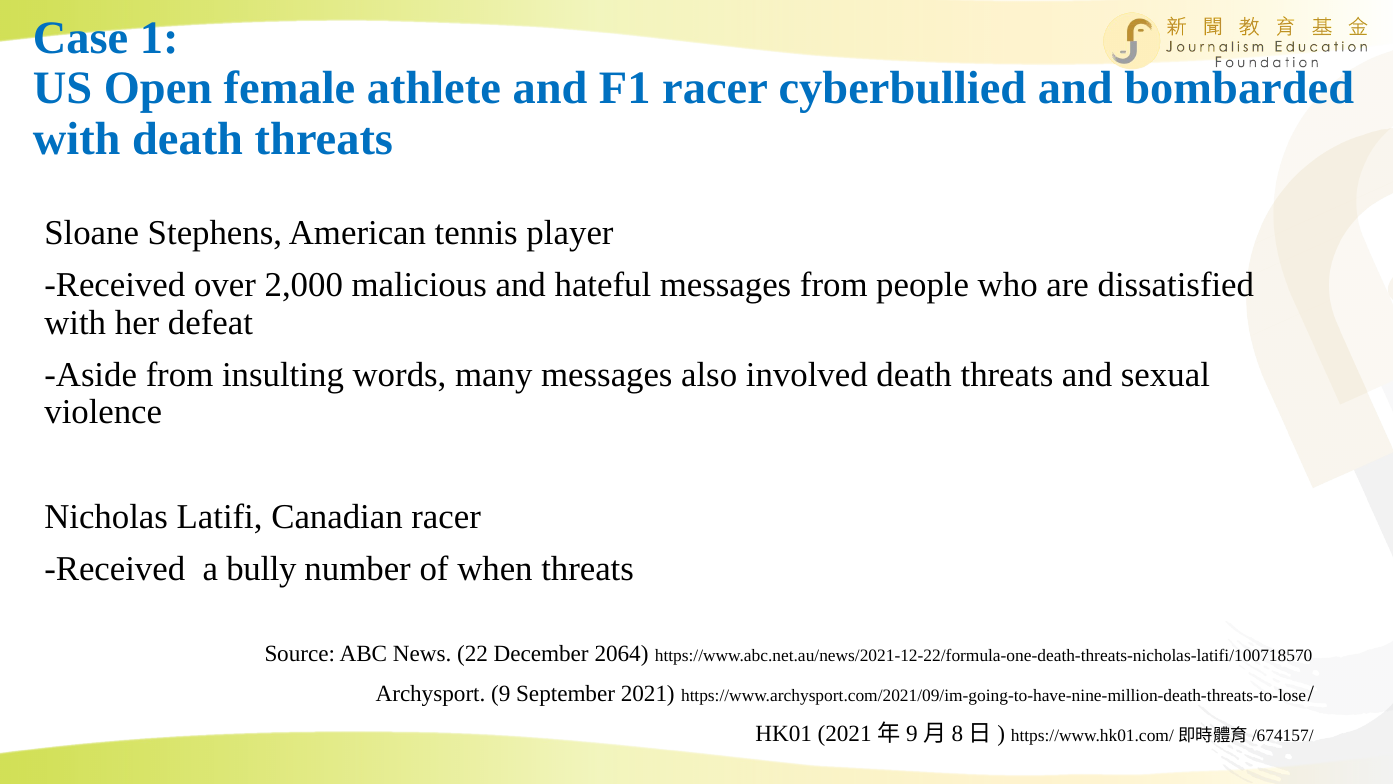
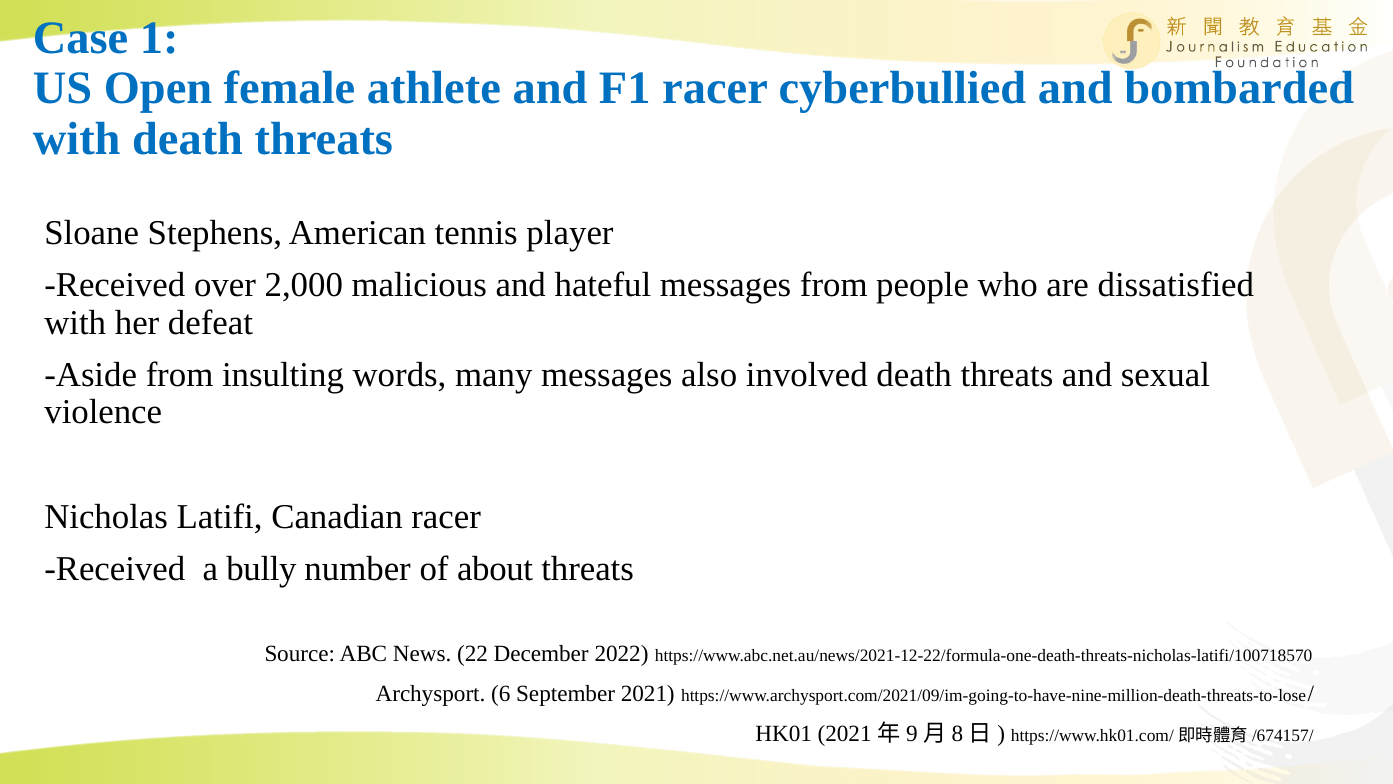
when: when -> about (495, 568)
2064: 2064 -> 2022 (622, 654)
9: 9 -> 6 (501, 693)
